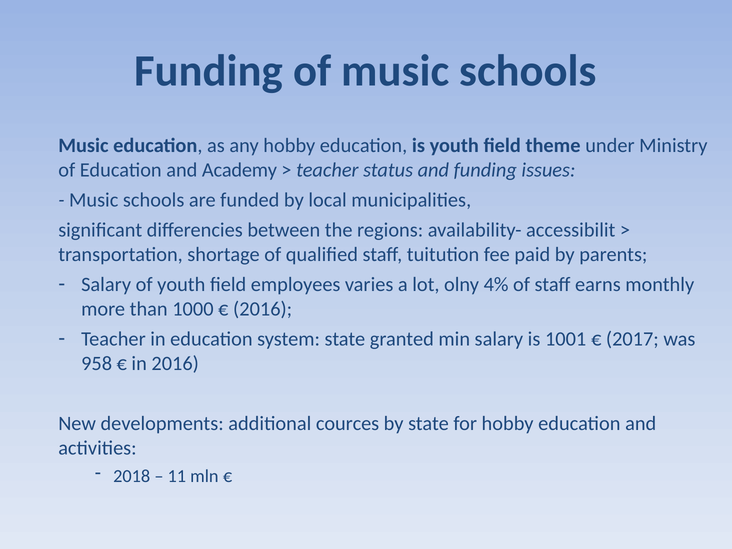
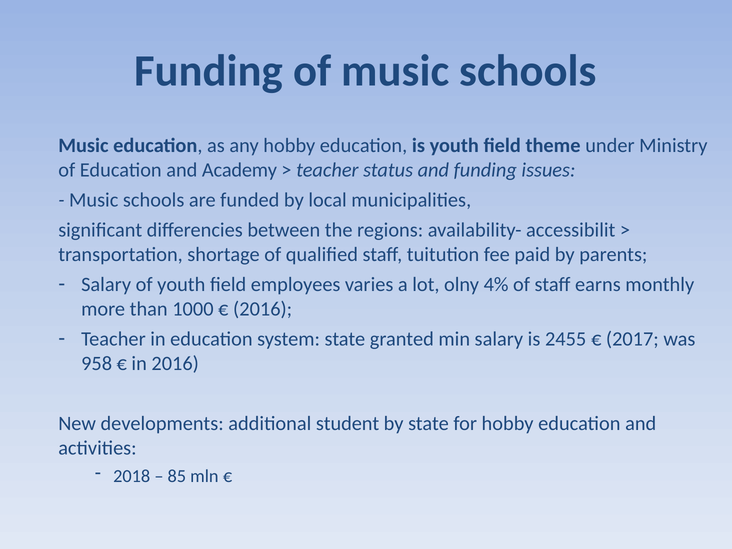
1001: 1001 -> 2455 (566, 339)
cources: cources -> student (348, 424)
11: 11 -> 85 (177, 476)
